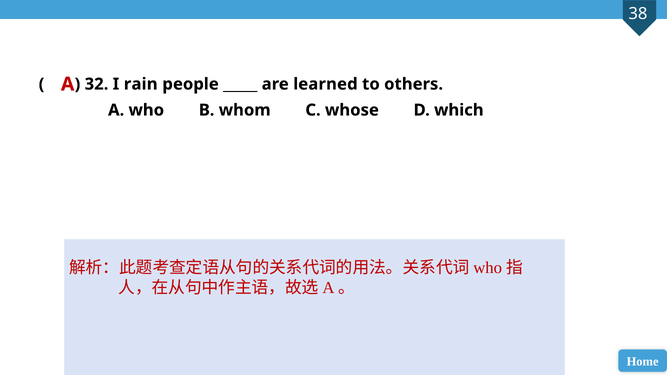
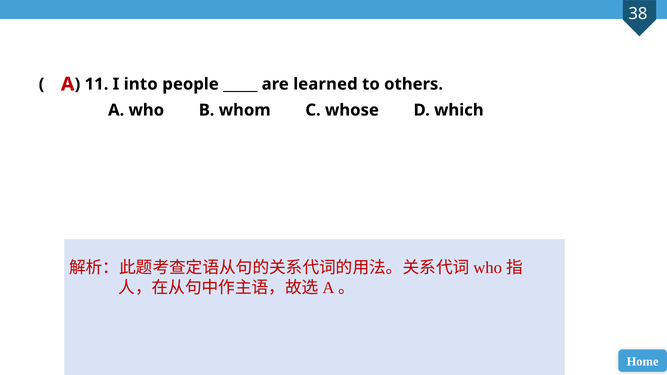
32: 32 -> 11 (97, 84)
rain: rain -> into (141, 84)
